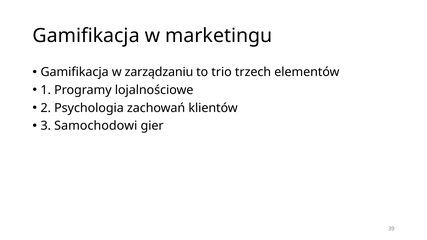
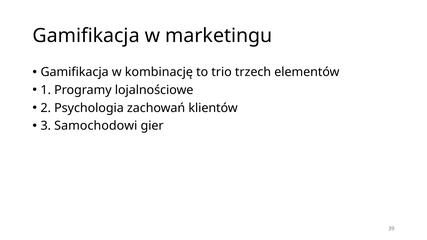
zarządzaniu: zarządzaniu -> kombinację (159, 72)
